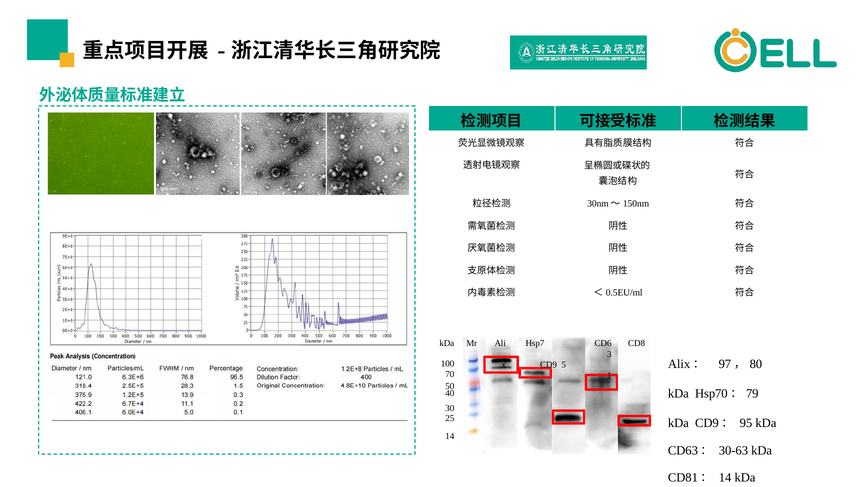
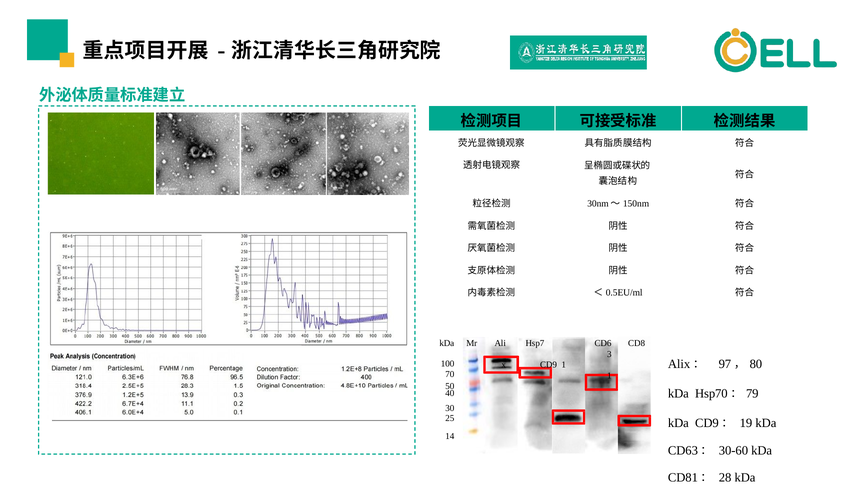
CD9 5: 5 -> 1 (564, 365)
95: 95 -> 19 (746, 423)
30-63: 30-63 -> 30-60 (733, 451)
CD81： 14: 14 -> 28 (725, 478)
